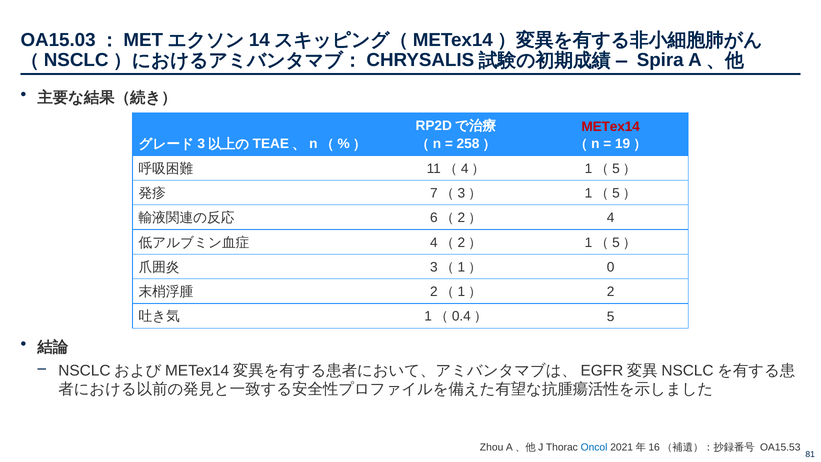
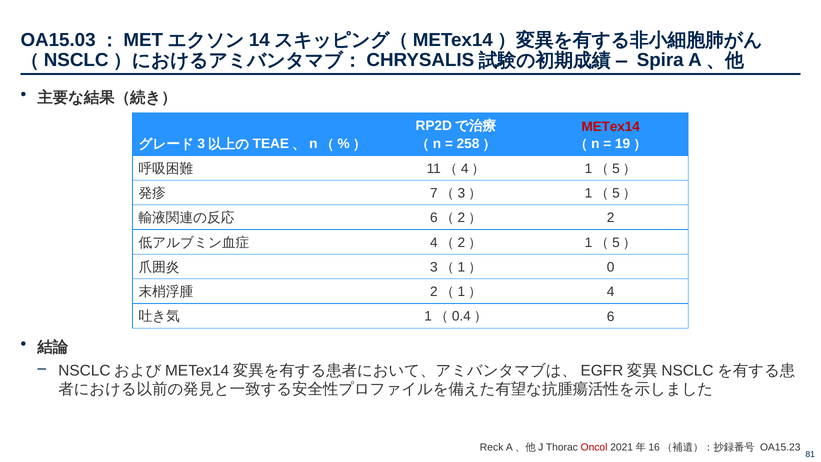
4: 4 -> 2 (611, 218)
2: 2 -> 4 (611, 292)
5: 5 -> 6 (611, 316)
Zhou: Zhou -> Reck (492, 447)
Oncol colour: blue -> red (594, 447)
OA15.53: OA15.53 -> OA15.23 (780, 447)
